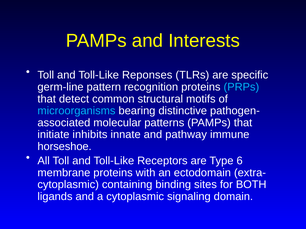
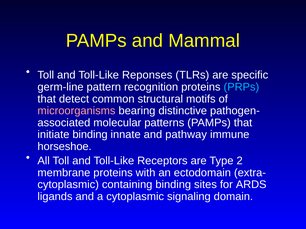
Interests: Interests -> Mammal (204, 41)
microorganisms colour: light blue -> pink (76, 111)
initiate inhibits: inhibits -> binding (90, 135)
6: 6 -> 2 (240, 161)
BOTH: BOTH -> ARDS (251, 185)
